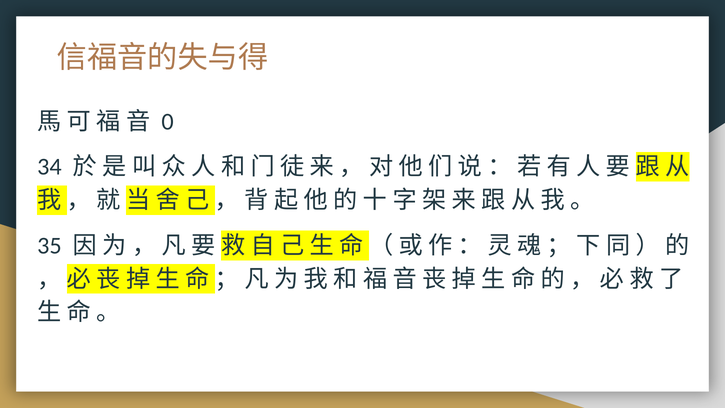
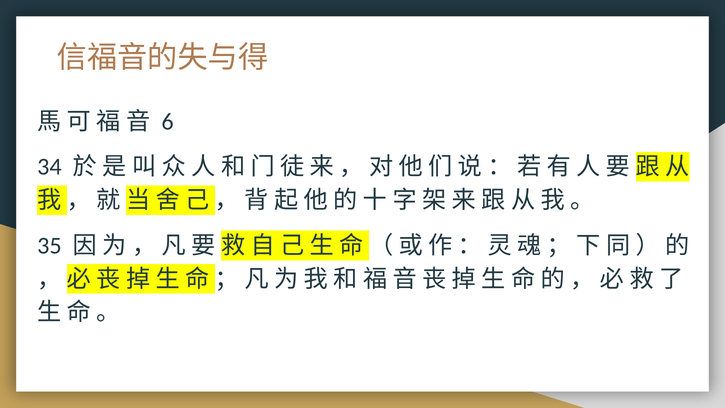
0: 0 -> 6 (168, 122)
